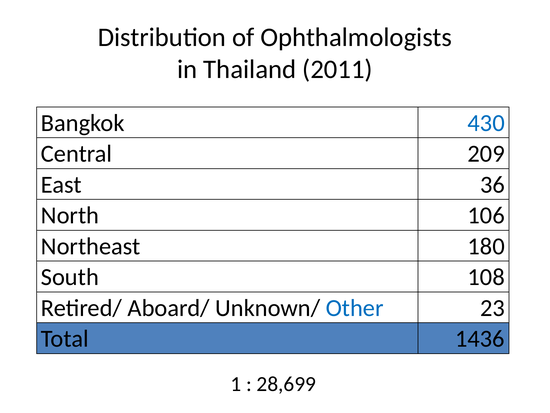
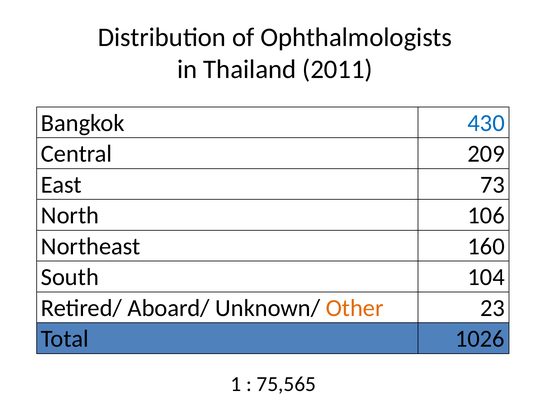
36: 36 -> 73 (492, 185)
180: 180 -> 160 (486, 246)
108: 108 -> 104 (486, 277)
Other colour: blue -> orange (355, 308)
1436: 1436 -> 1026 (480, 338)
28,699: 28,699 -> 75,565 (286, 384)
